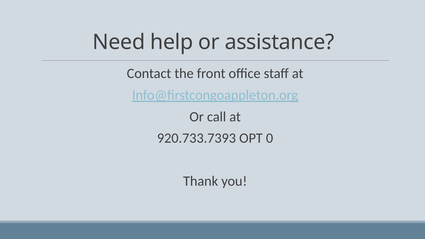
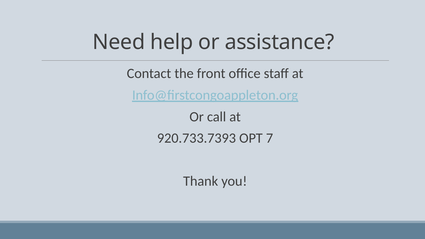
0: 0 -> 7 (270, 138)
